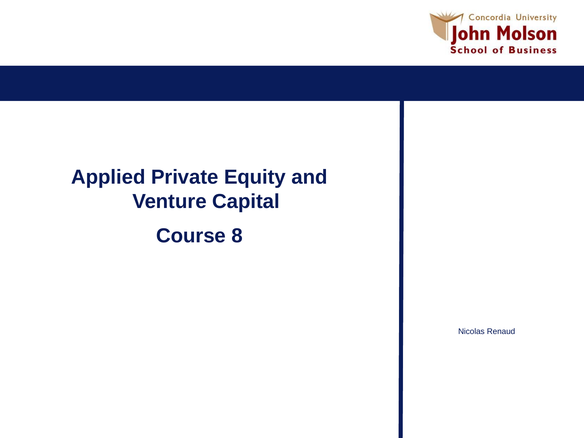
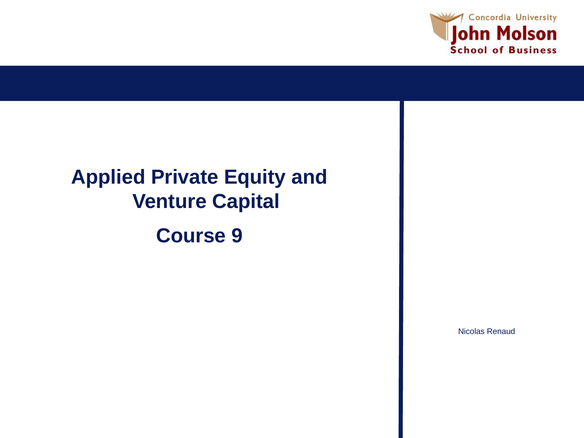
8: 8 -> 9 (237, 236)
